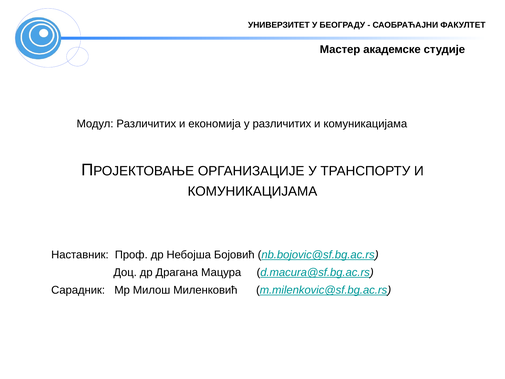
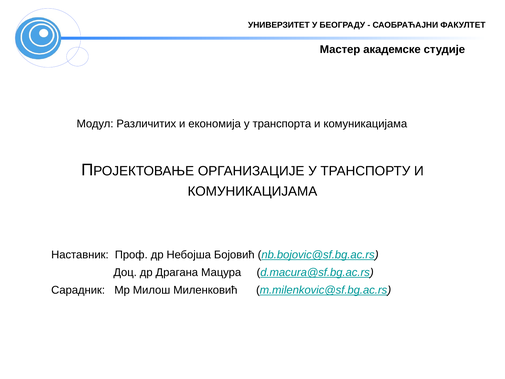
у различитих: различитих -> транспорта (282, 124)
